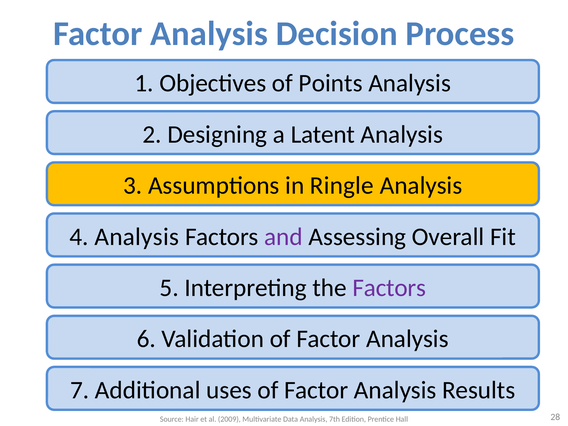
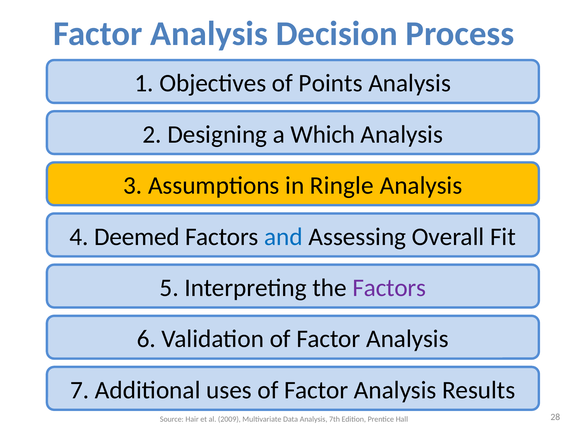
Latent: Latent -> Which (323, 134)
4 Analysis: Analysis -> Deemed (137, 237)
and colour: purple -> blue (284, 237)
